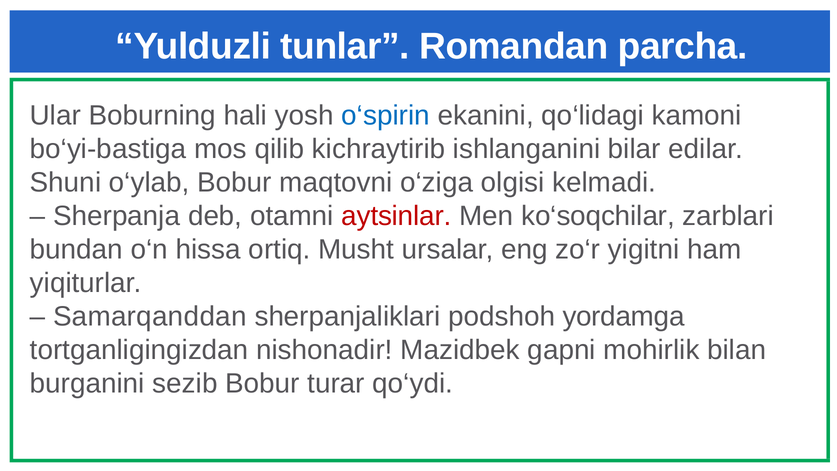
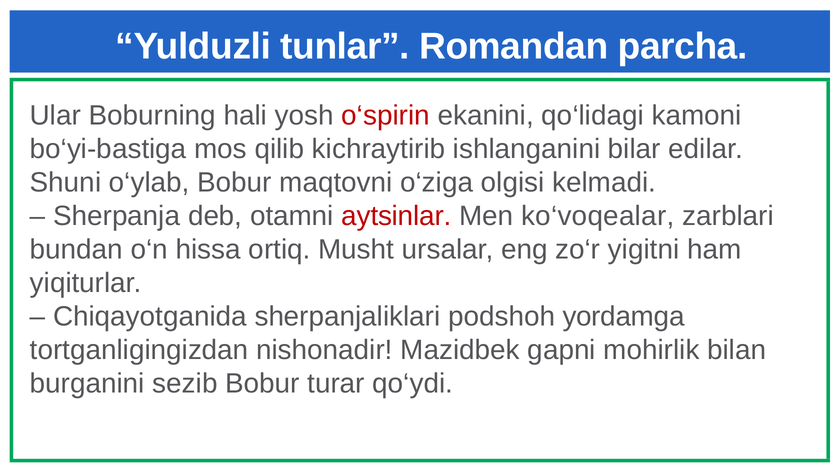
o‘spirin colour: blue -> red (386, 115)
ko‘soqchilar: ko‘soqchilar -> ko‘voqealar (598, 216)
Samarqanddan: Samarqanddan -> Chiqayotganida (150, 316)
